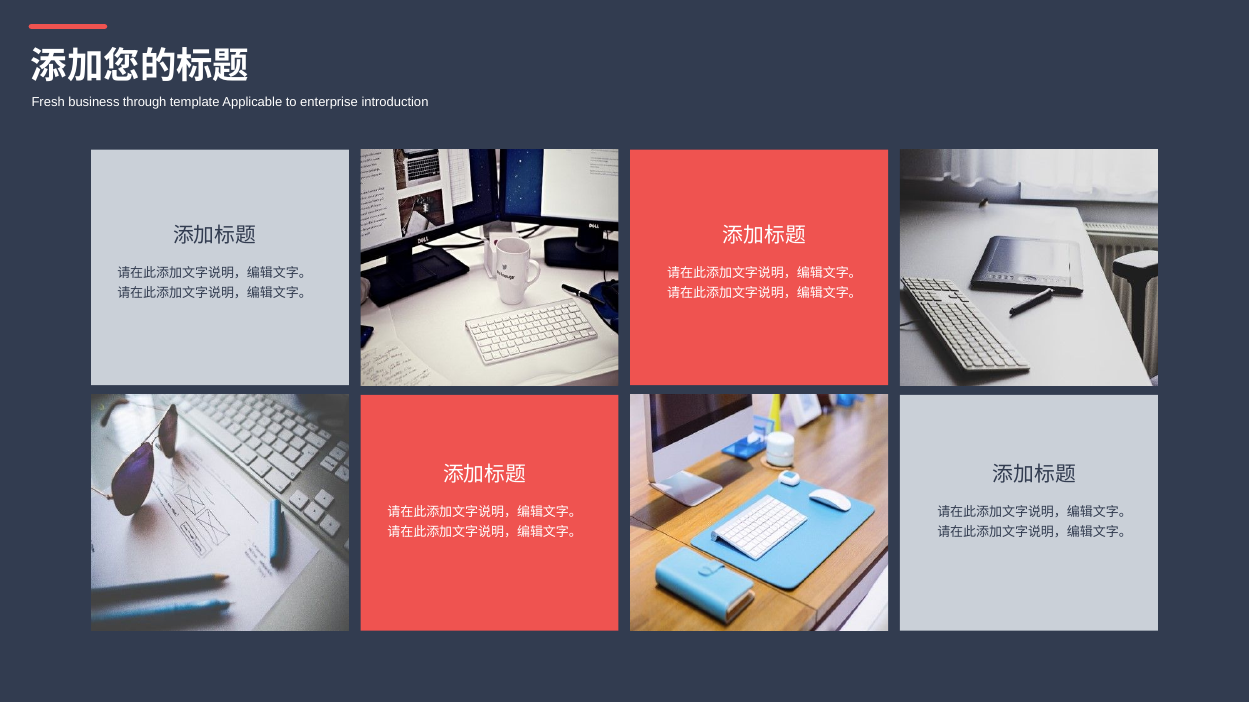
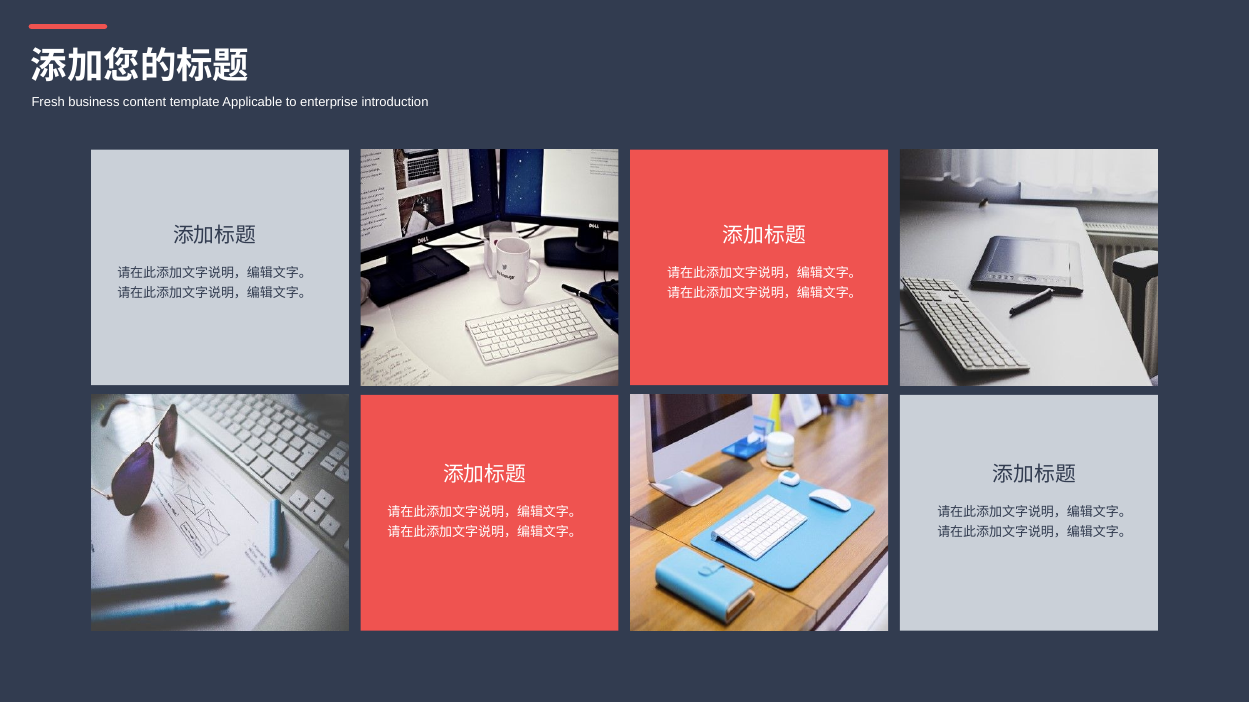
through: through -> content (145, 102)
